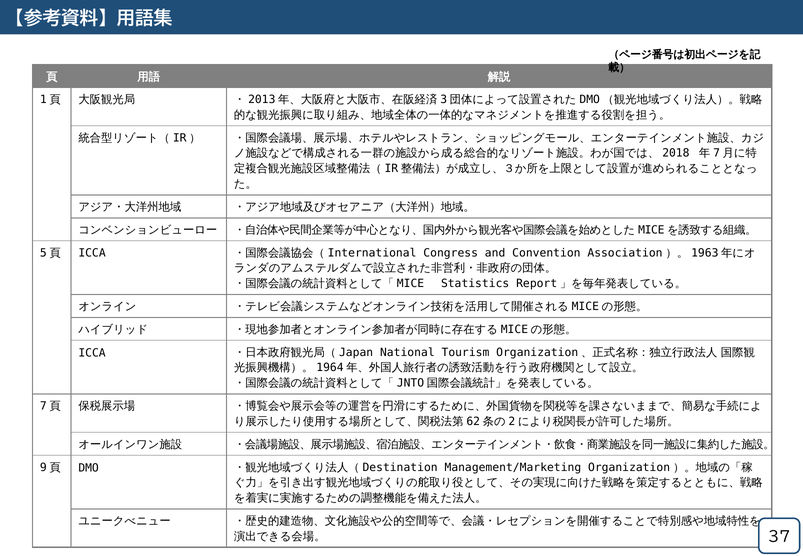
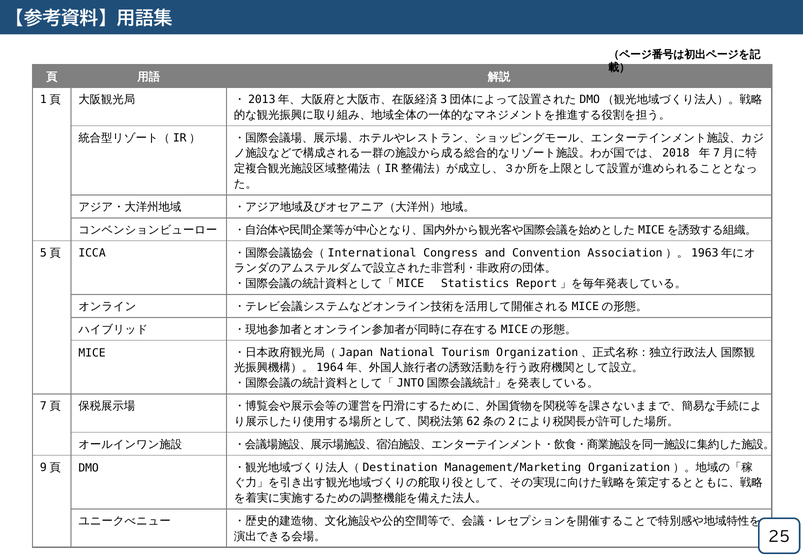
ICCA: ICCA -> MICE (92, 353)
37: 37 -> 25 (779, 537)
